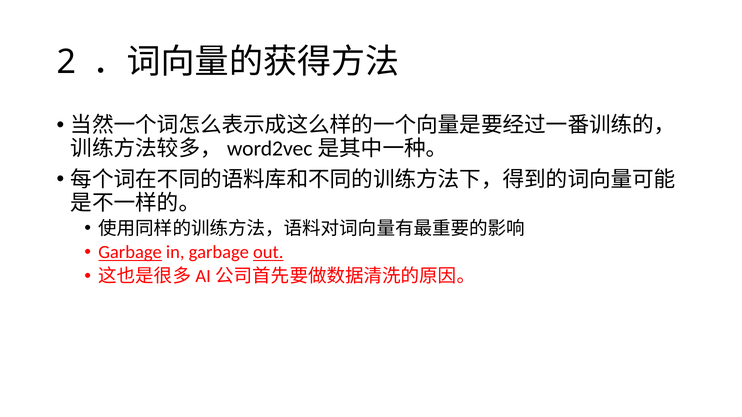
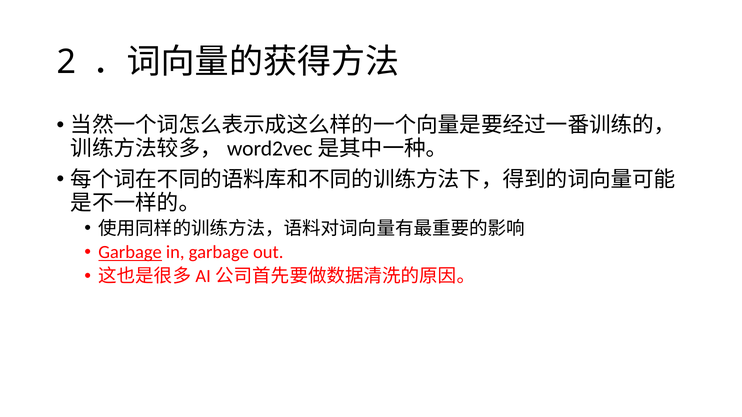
out underline: present -> none (268, 253)
